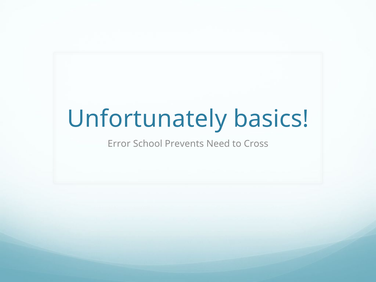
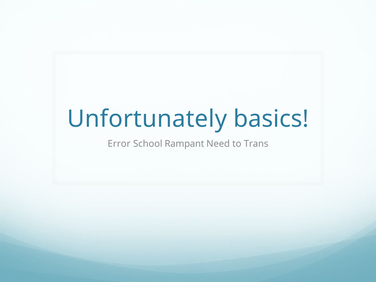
Prevents: Prevents -> Rampant (184, 144)
Cross: Cross -> Trans (256, 144)
